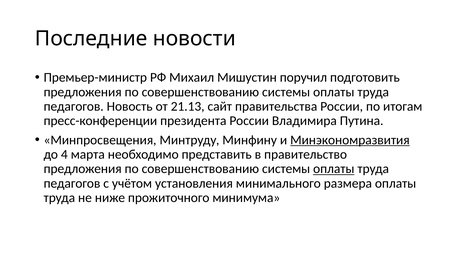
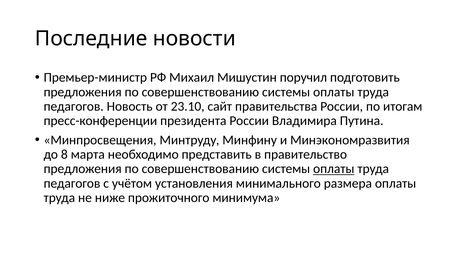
21.13: 21.13 -> 23.10 (188, 106)
Минэкономразвития underline: present -> none (350, 140)
4: 4 -> 8 (64, 155)
